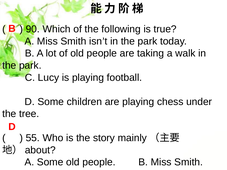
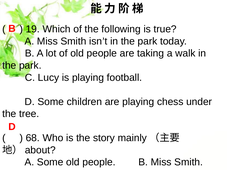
90: 90 -> 19 (33, 29)
55: 55 -> 68 (33, 138)
